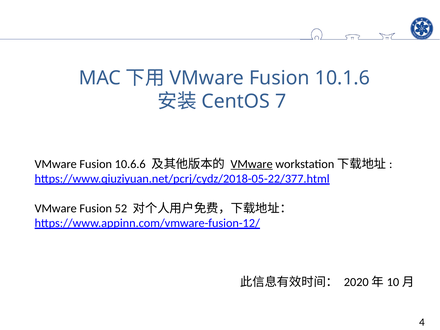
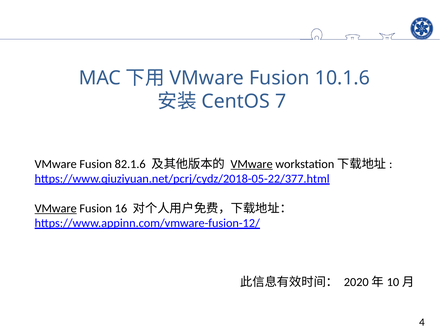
10.6.6: 10.6.6 -> 82.1.6 (130, 164)
VMware underline: none -> present (56, 208)
52: 52 -> 16 (121, 208)
